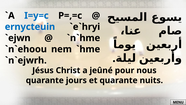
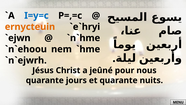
ernycteuin colour: blue -> orange (30, 27)
